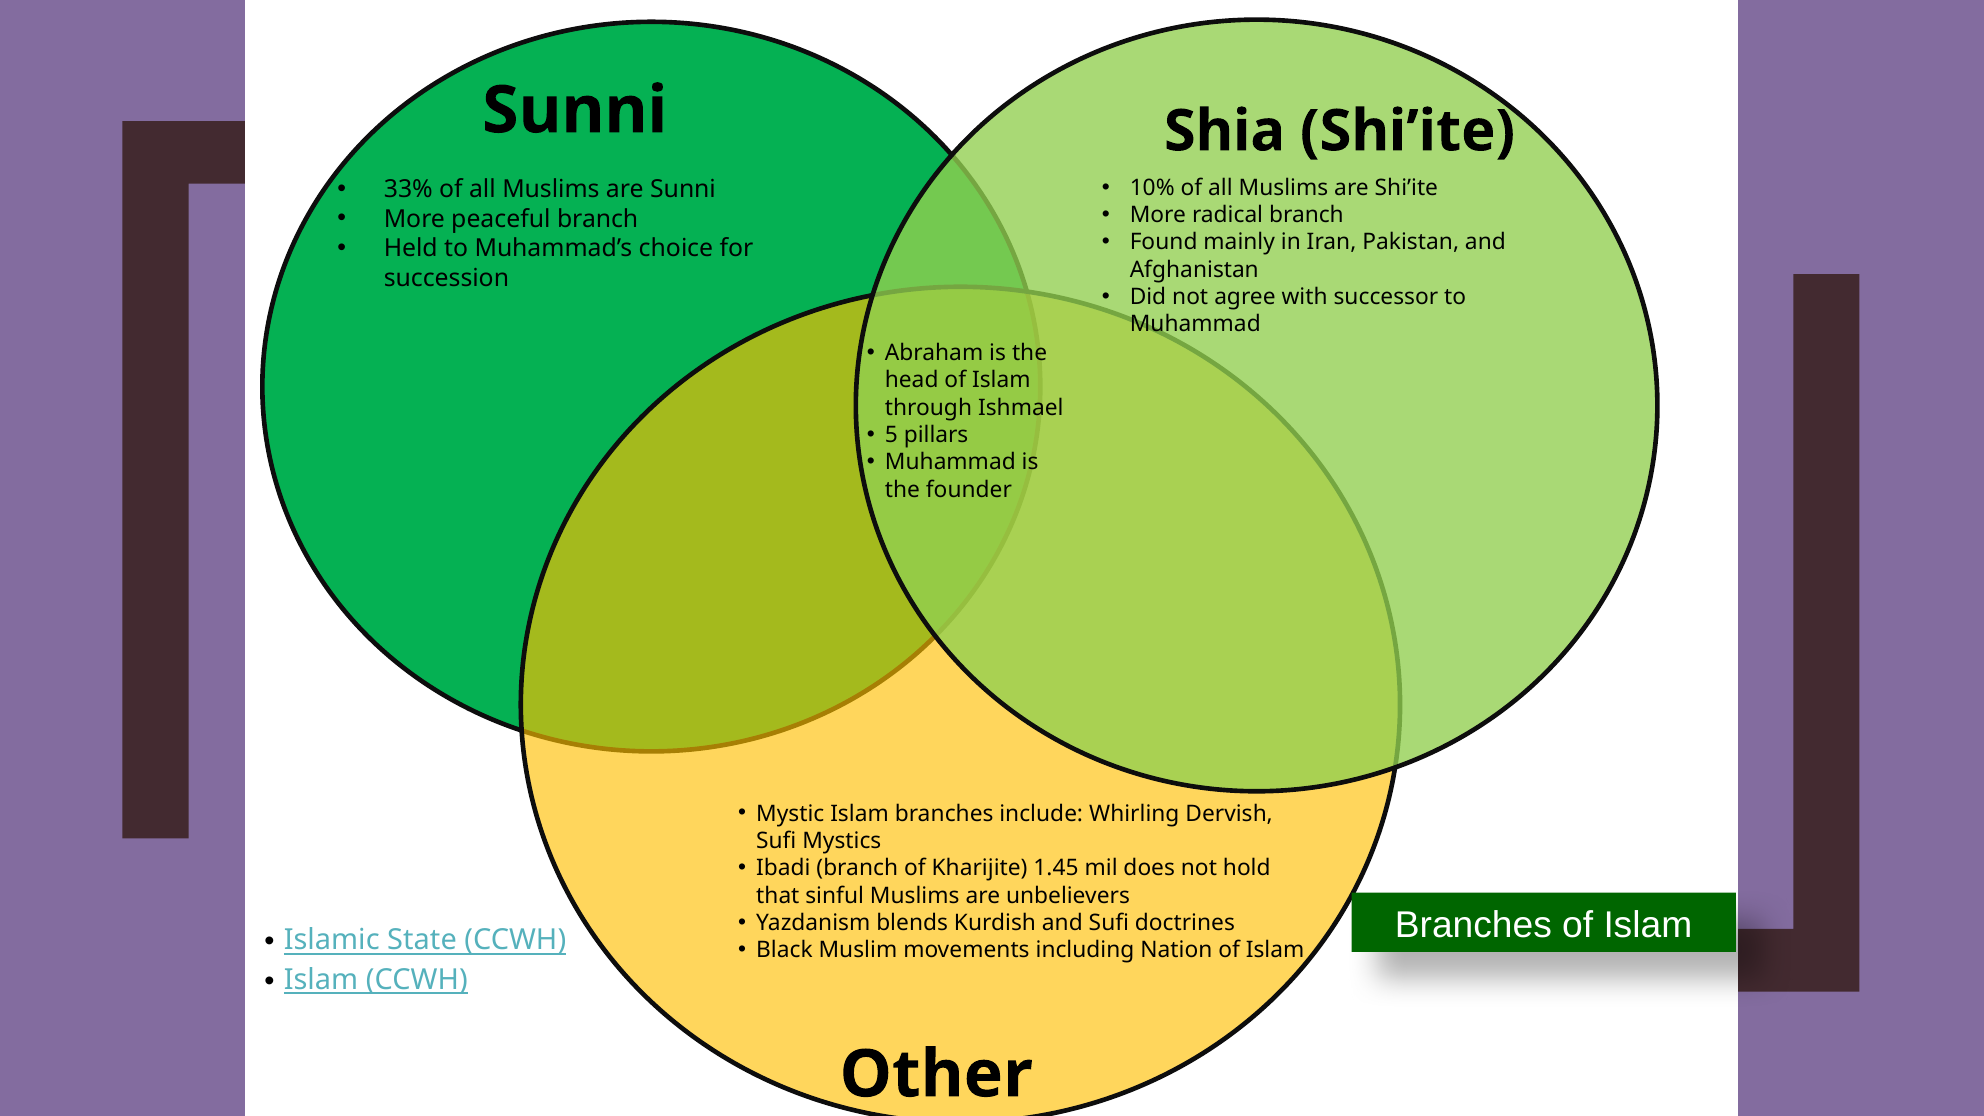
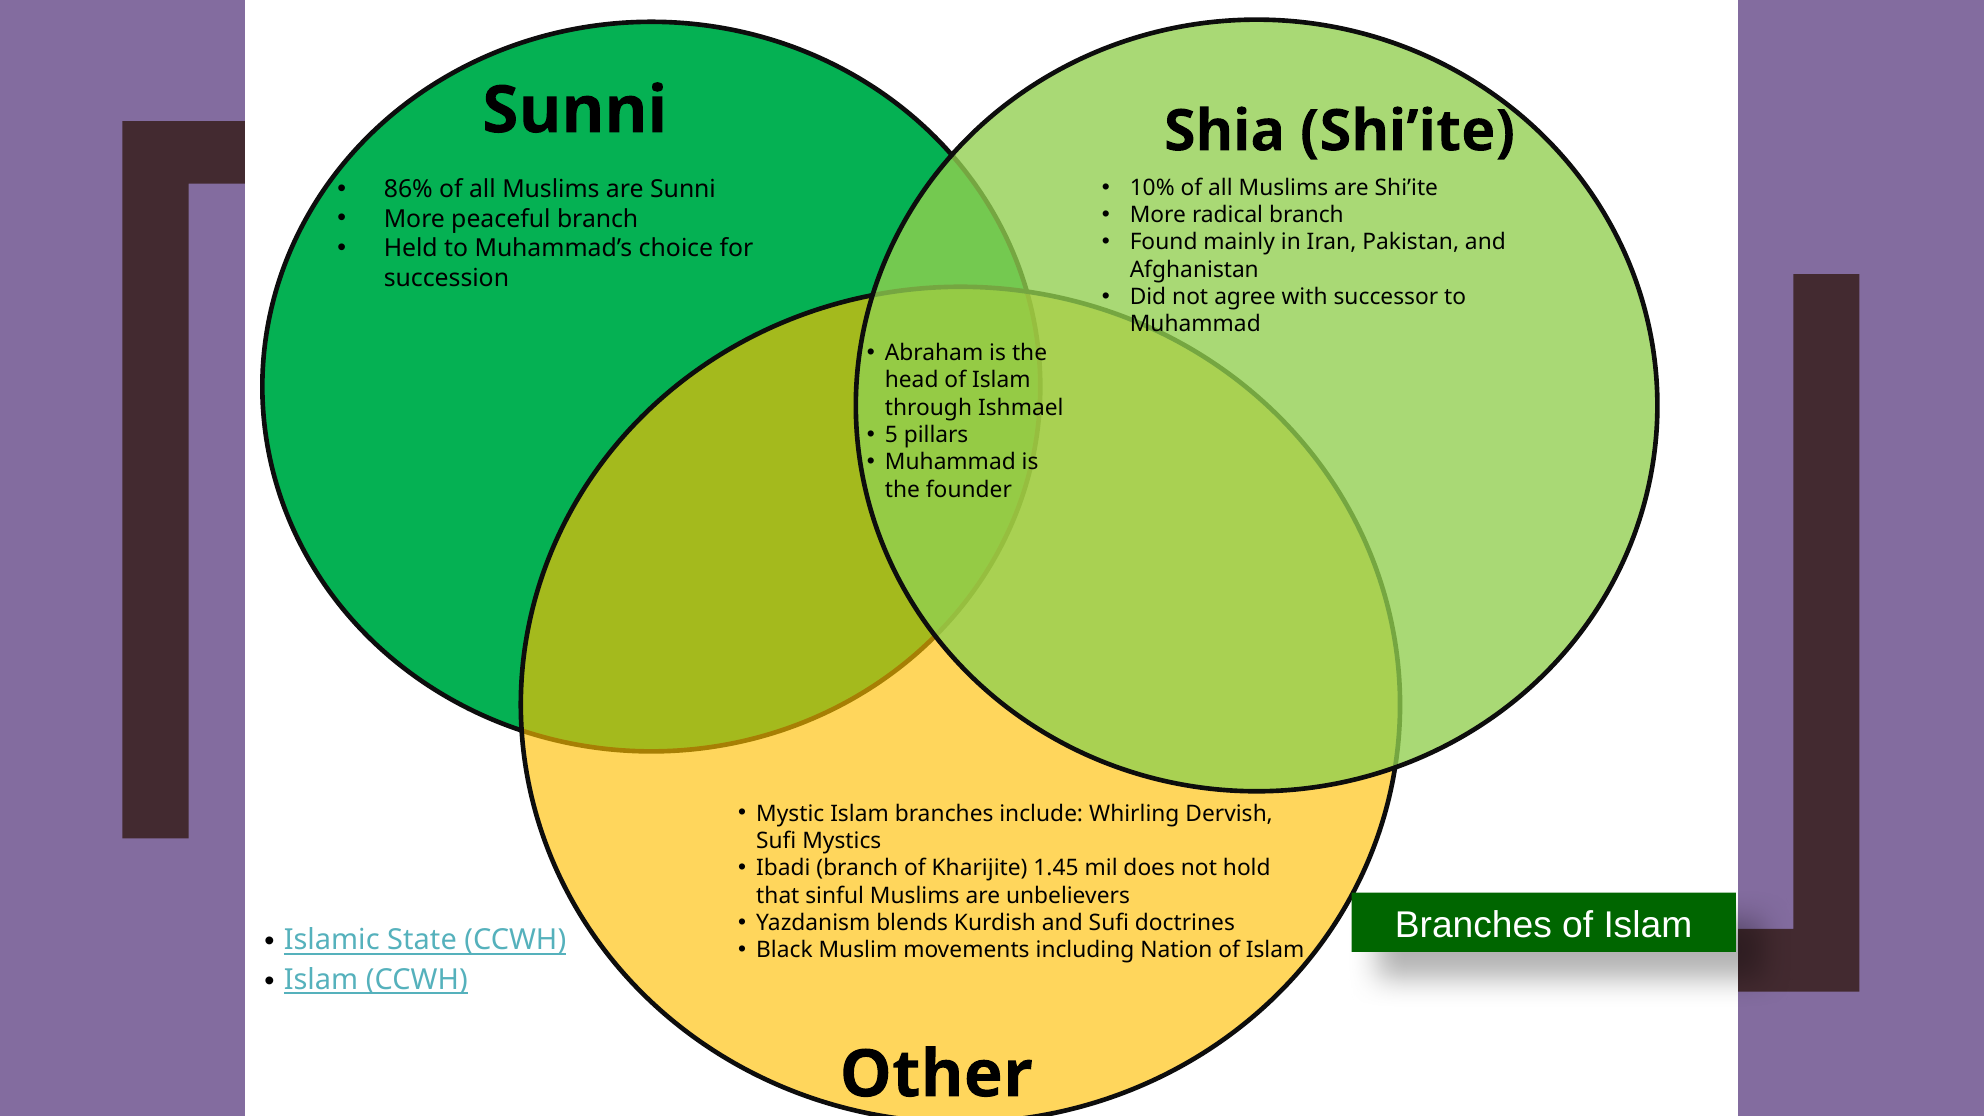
33%: 33% -> 86% (408, 189)
